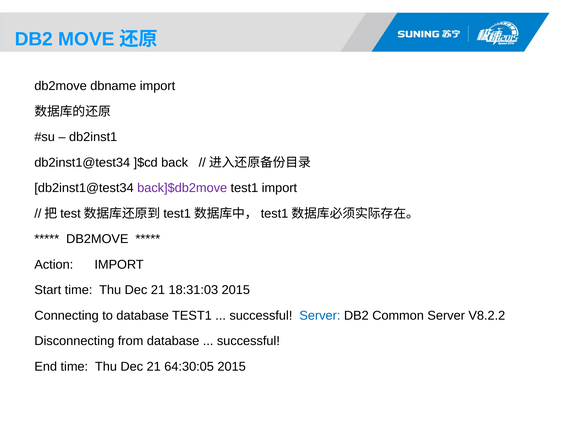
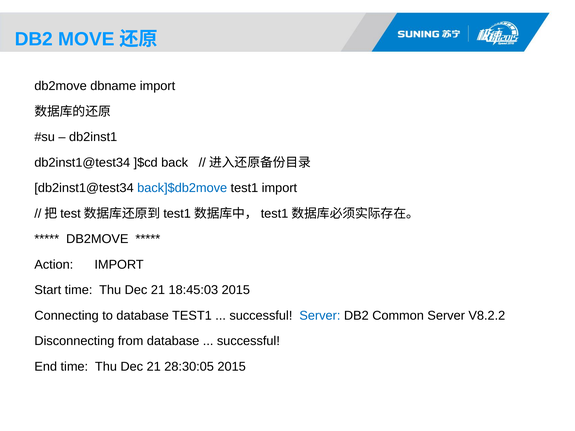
back]$db2move colour: purple -> blue (182, 188)
18:31:03: 18:31:03 -> 18:45:03 (193, 290)
64:30:05: 64:30:05 -> 28:30:05 (189, 367)
